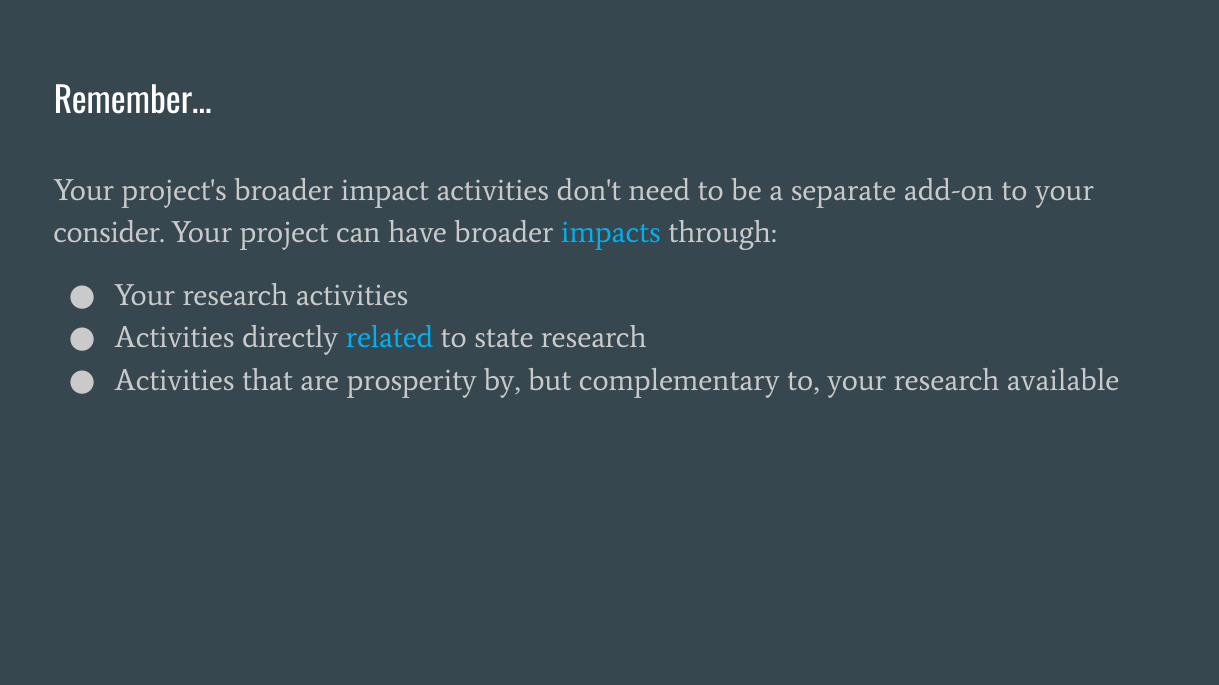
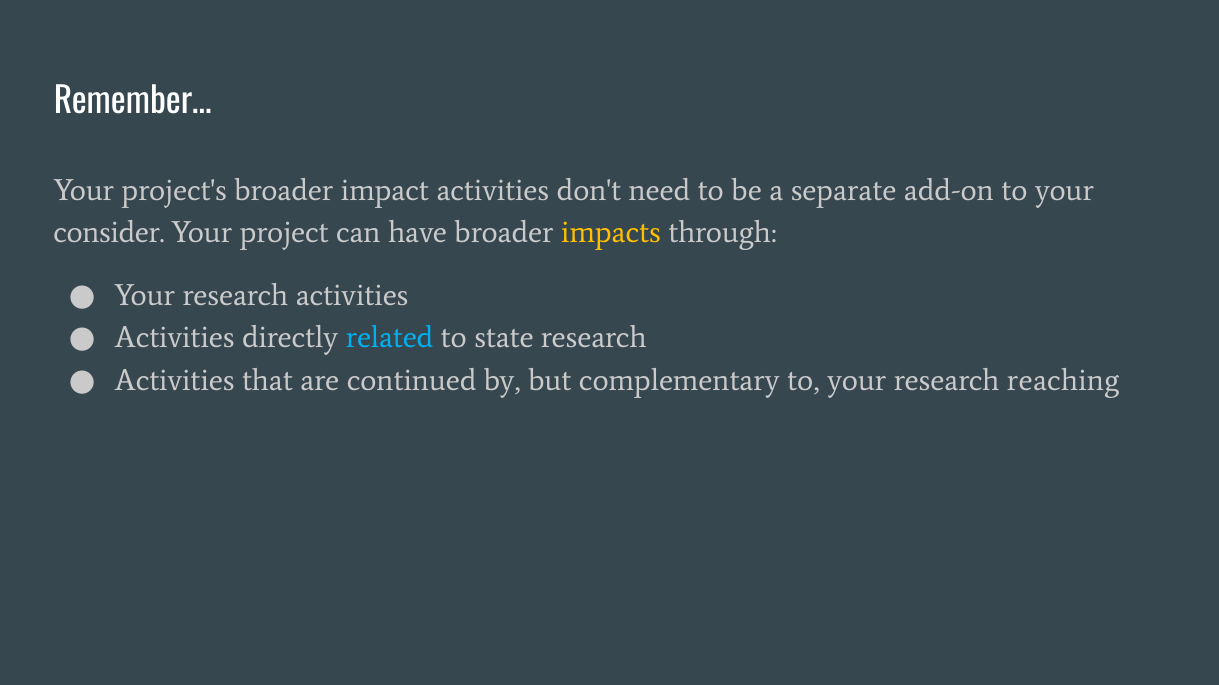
impacts colour: light blue -> yellow (611, 233)
prosperity: prosperity -> continued (412, 381)
available: available -> reaching (1063, 381)
